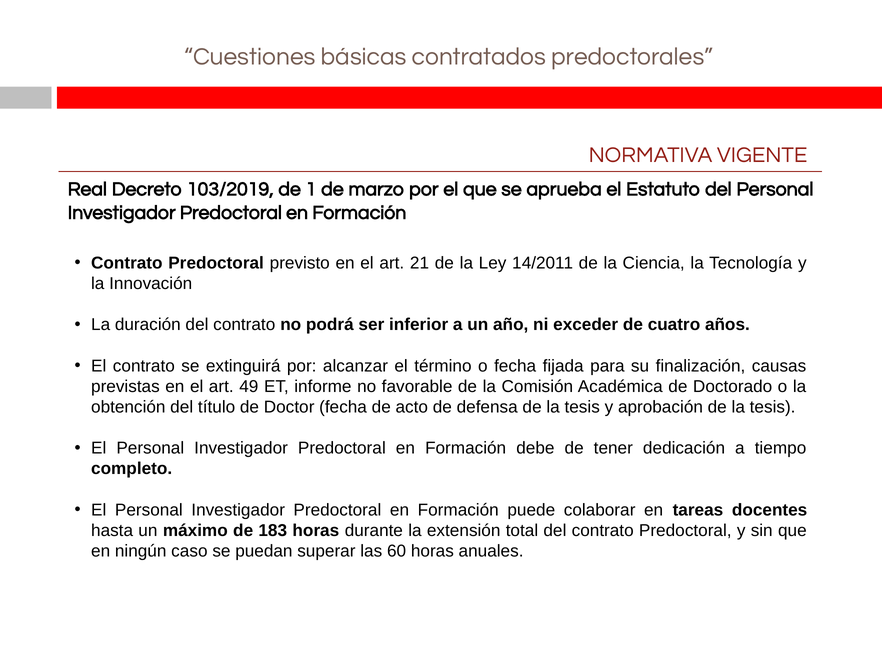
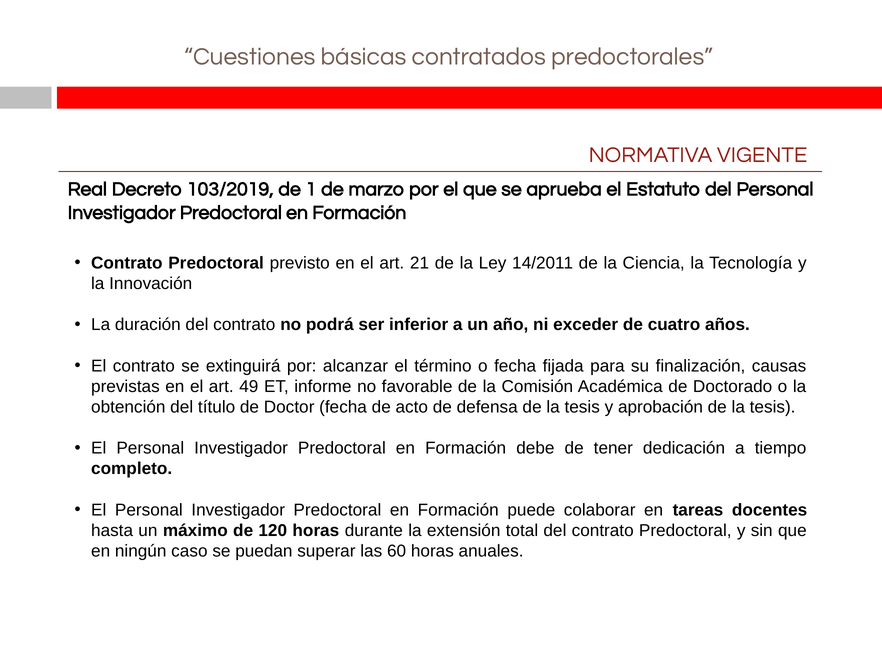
183: 183 -> 120 (273, 531)
